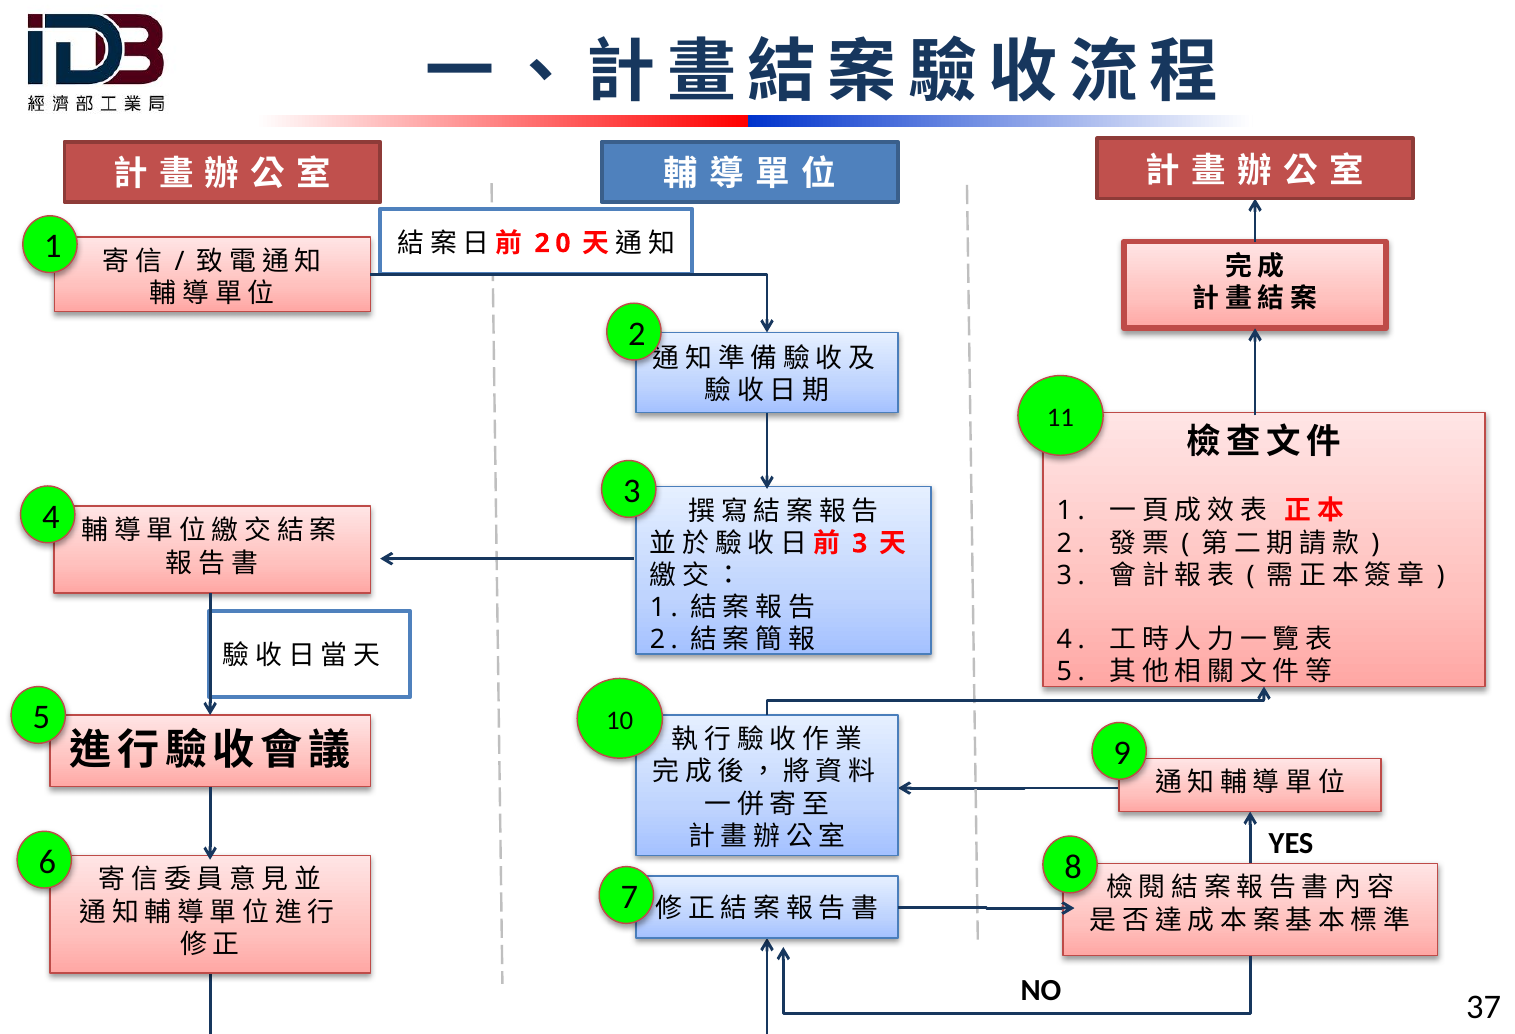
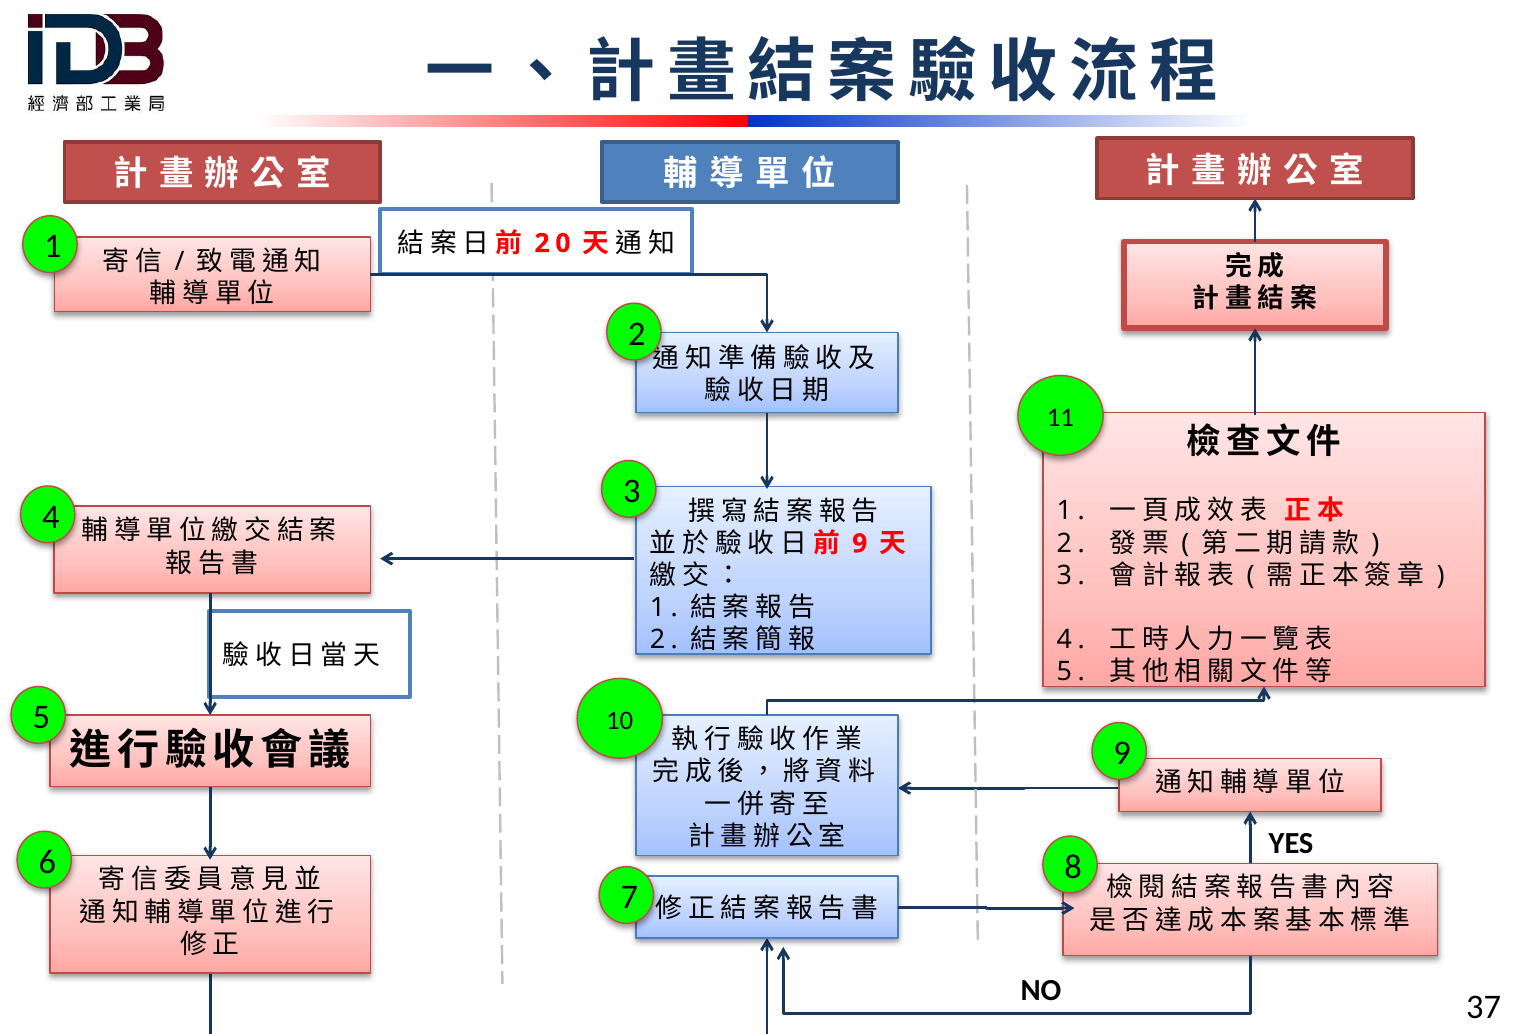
3: 3 -> 9 (860, 544)
